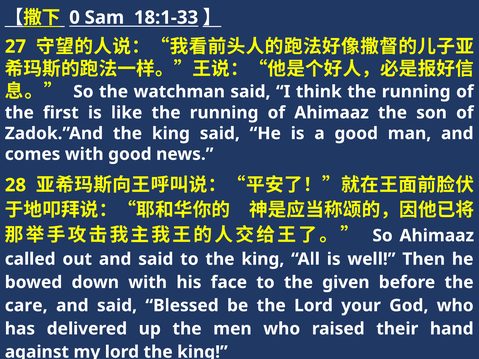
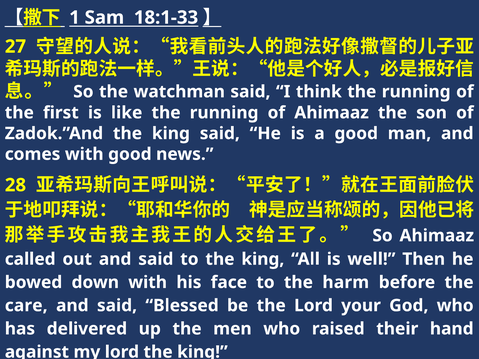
0: 0 -> 1 (75, 18)
given: given -> harm (346, 283)
